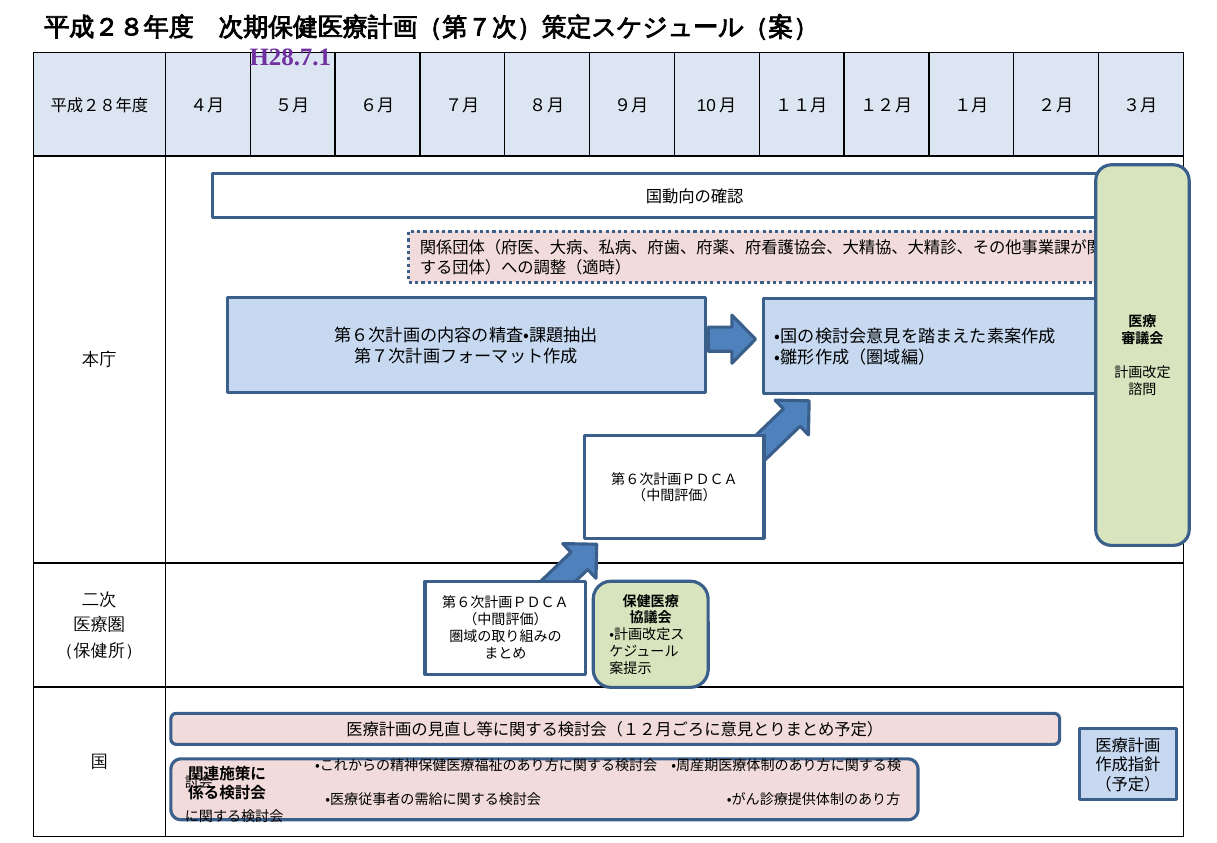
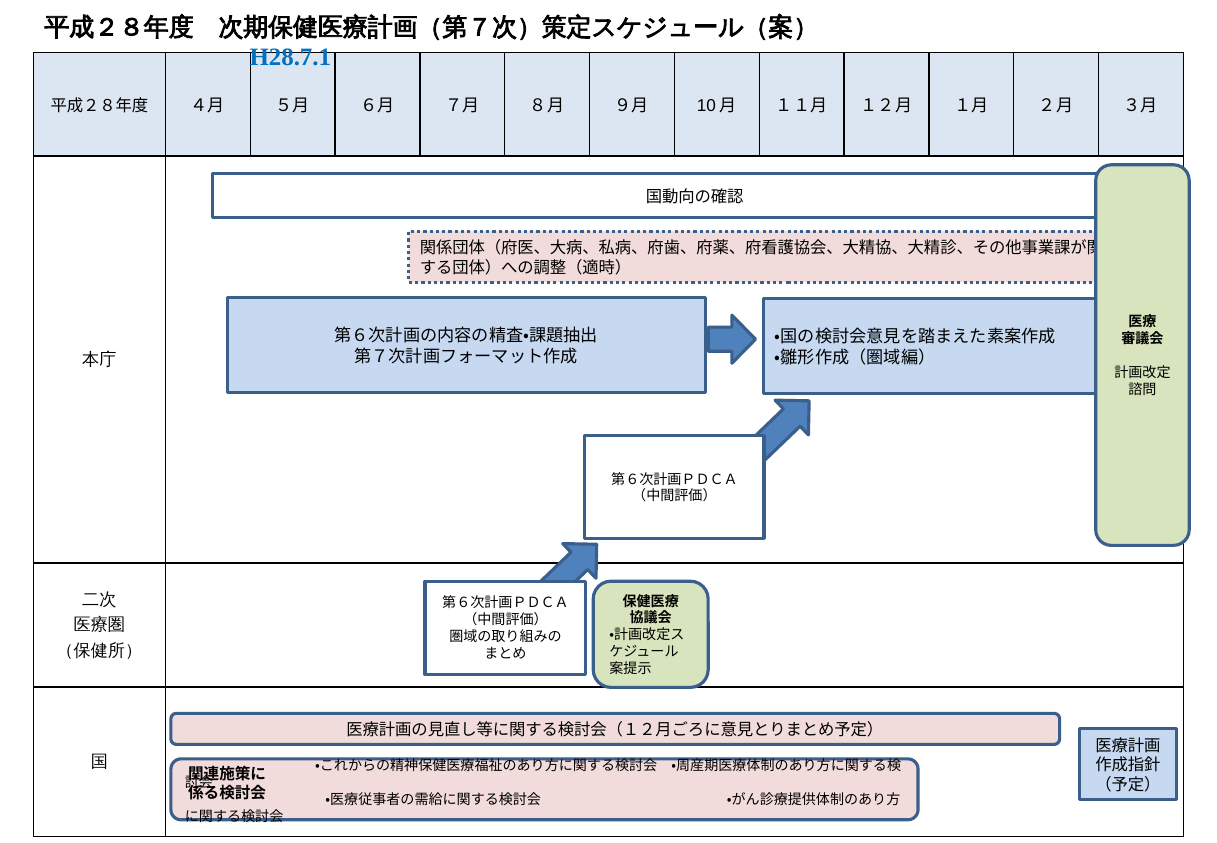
H28.7.1 colour: purple -> blue (290, 57)
